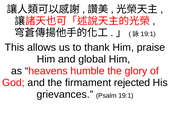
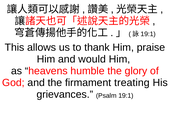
global: global -> would (92, 59)
rejected: rejected -> treating (132, 83)
